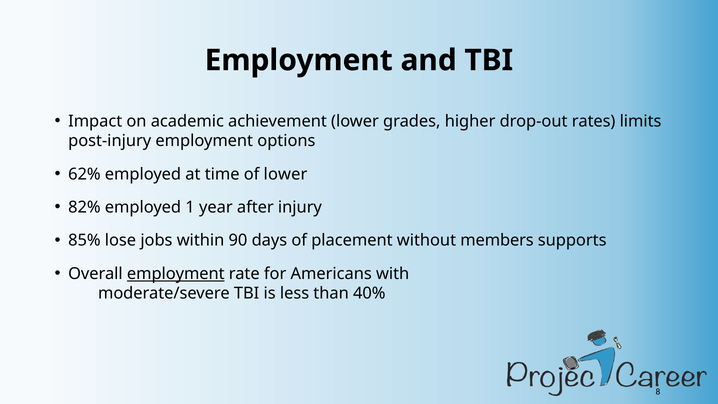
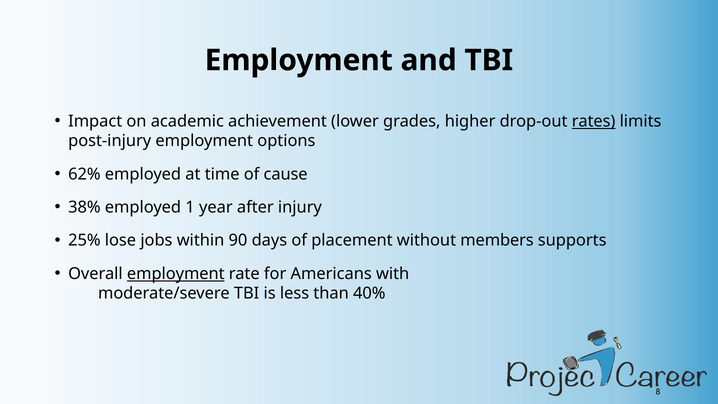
rates underline: none -> present (594, 121)
of lower: lower -> cause (286, 174)
82%: 82% -> 38% (84, 207)
85%: 85% -> 25% (84, 240)
